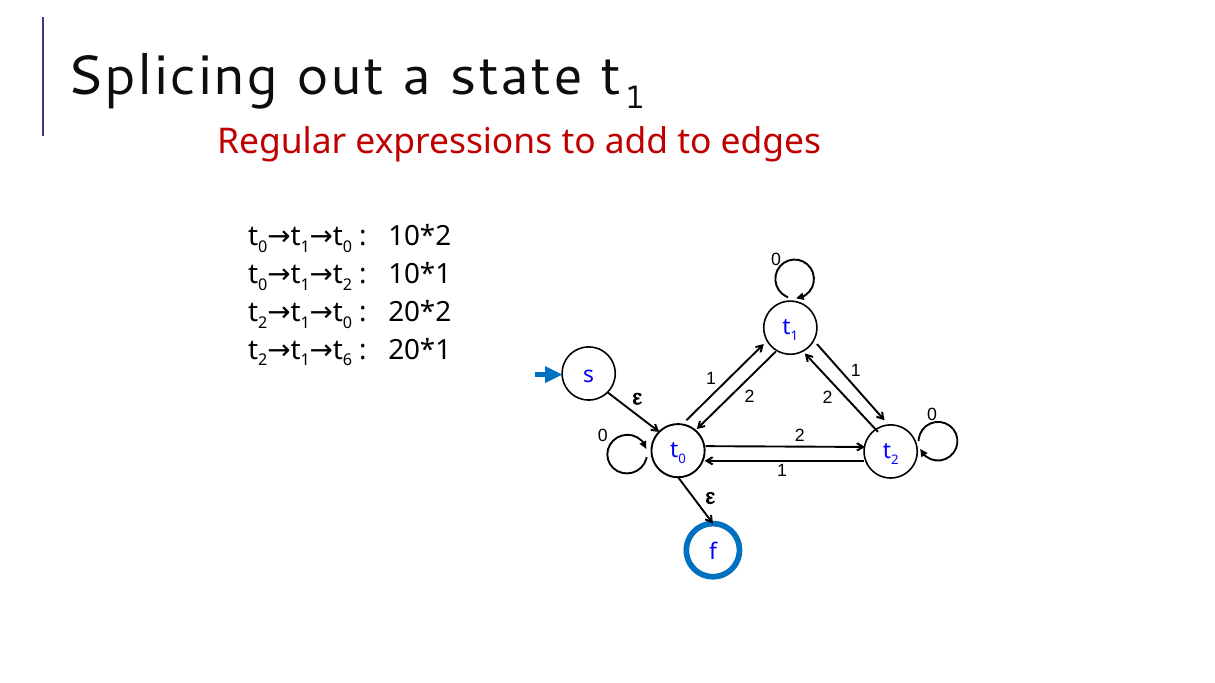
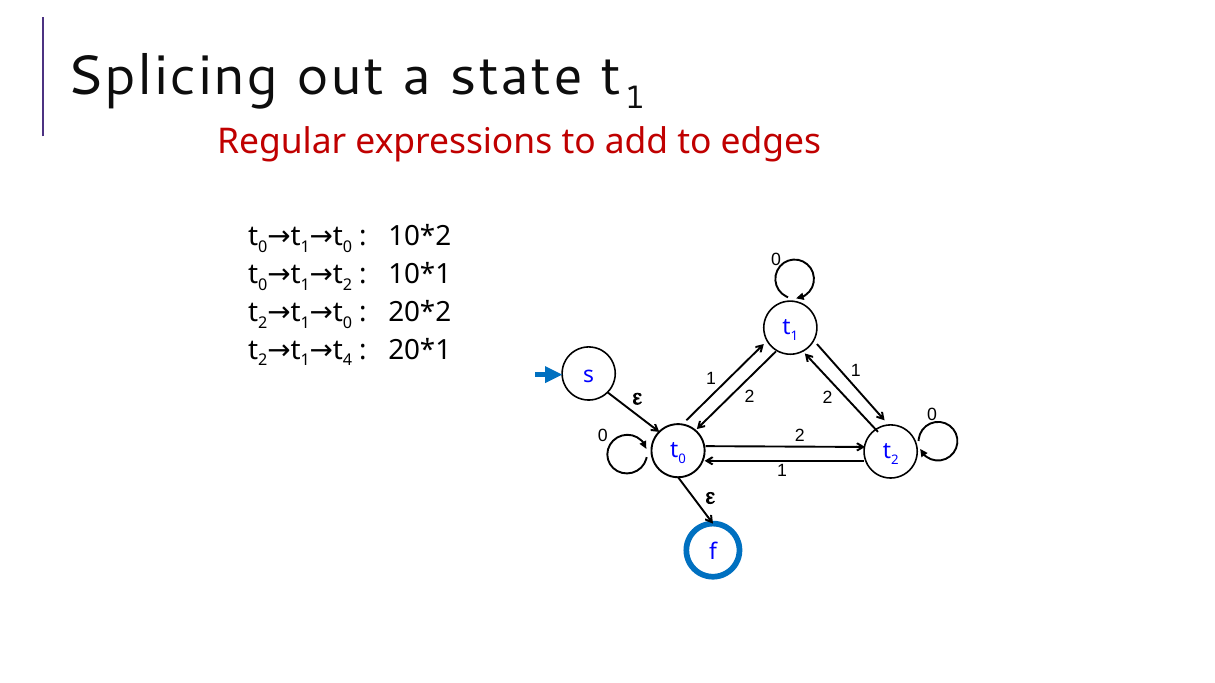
6: 6 -> 4 (348, 361)
